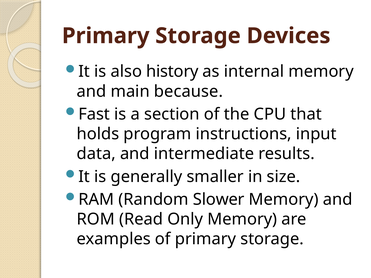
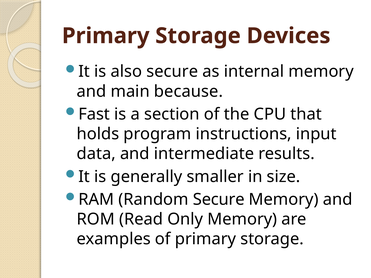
also history: history -> secure (172, 72)
Random Slower: Slower -> Secure (219, 200)
